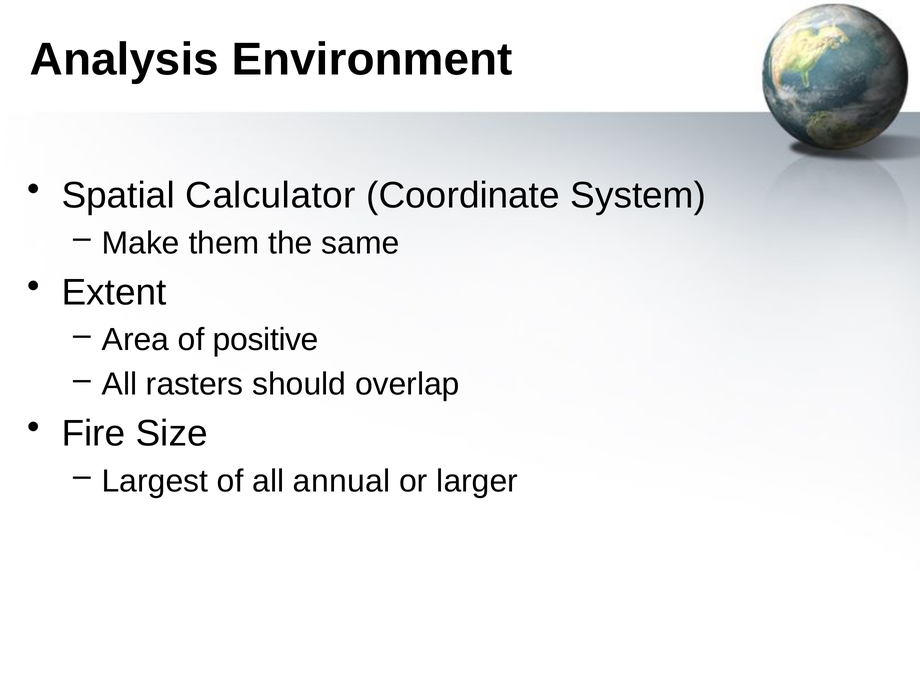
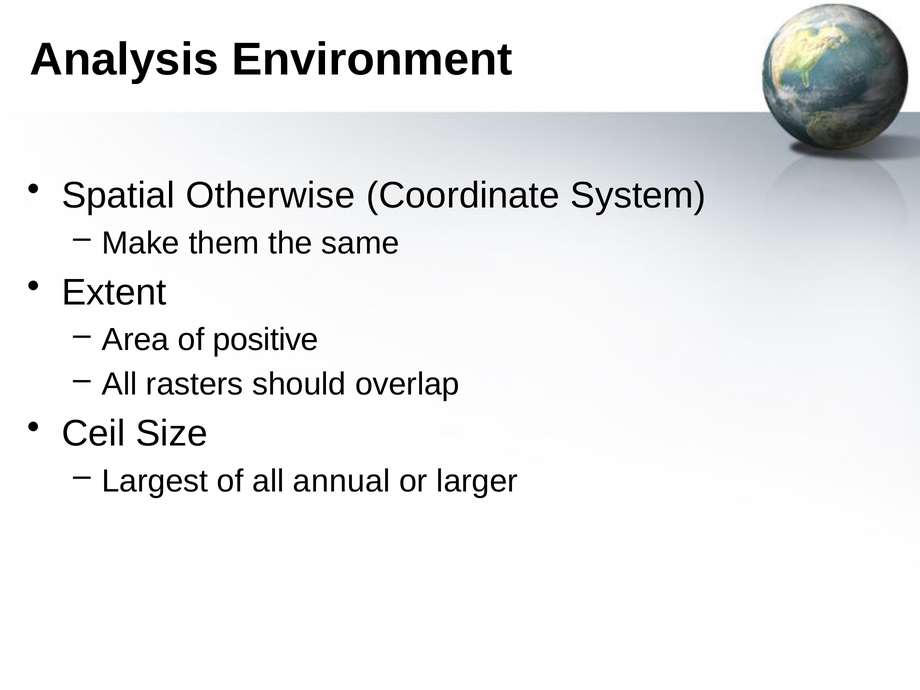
Calculator: Calculator -> Otherwise (270, 196)
Fire: Fire -> Ceil (94, 434)
